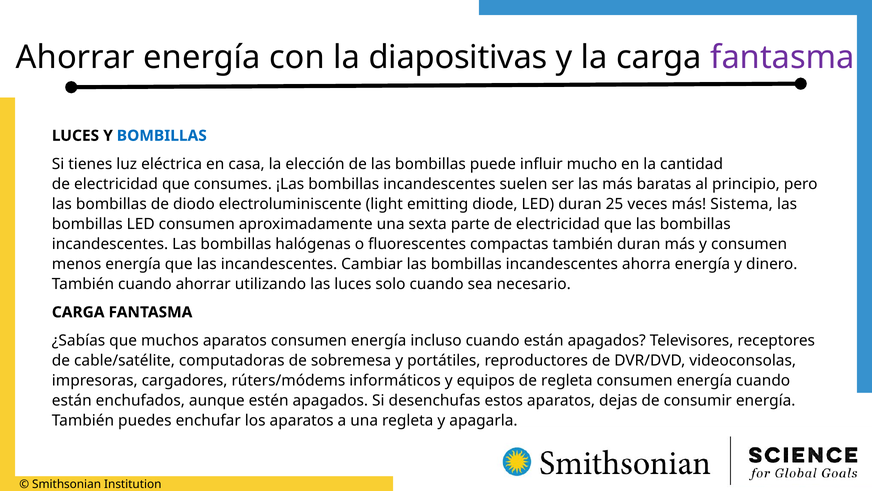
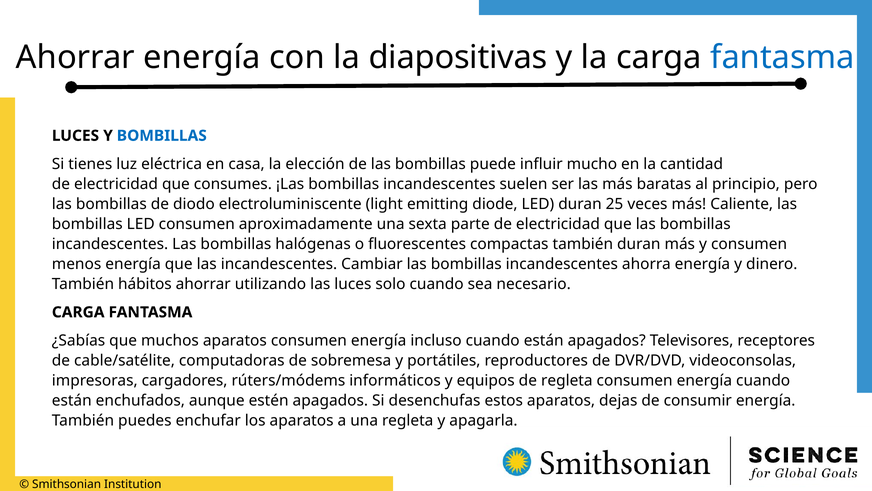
fantasma colour: purple -> blue (783, 57)
Sistema: Sistema -> Caliente (742, 204)
También cuando: cuando -> hábitos (145, 284)
